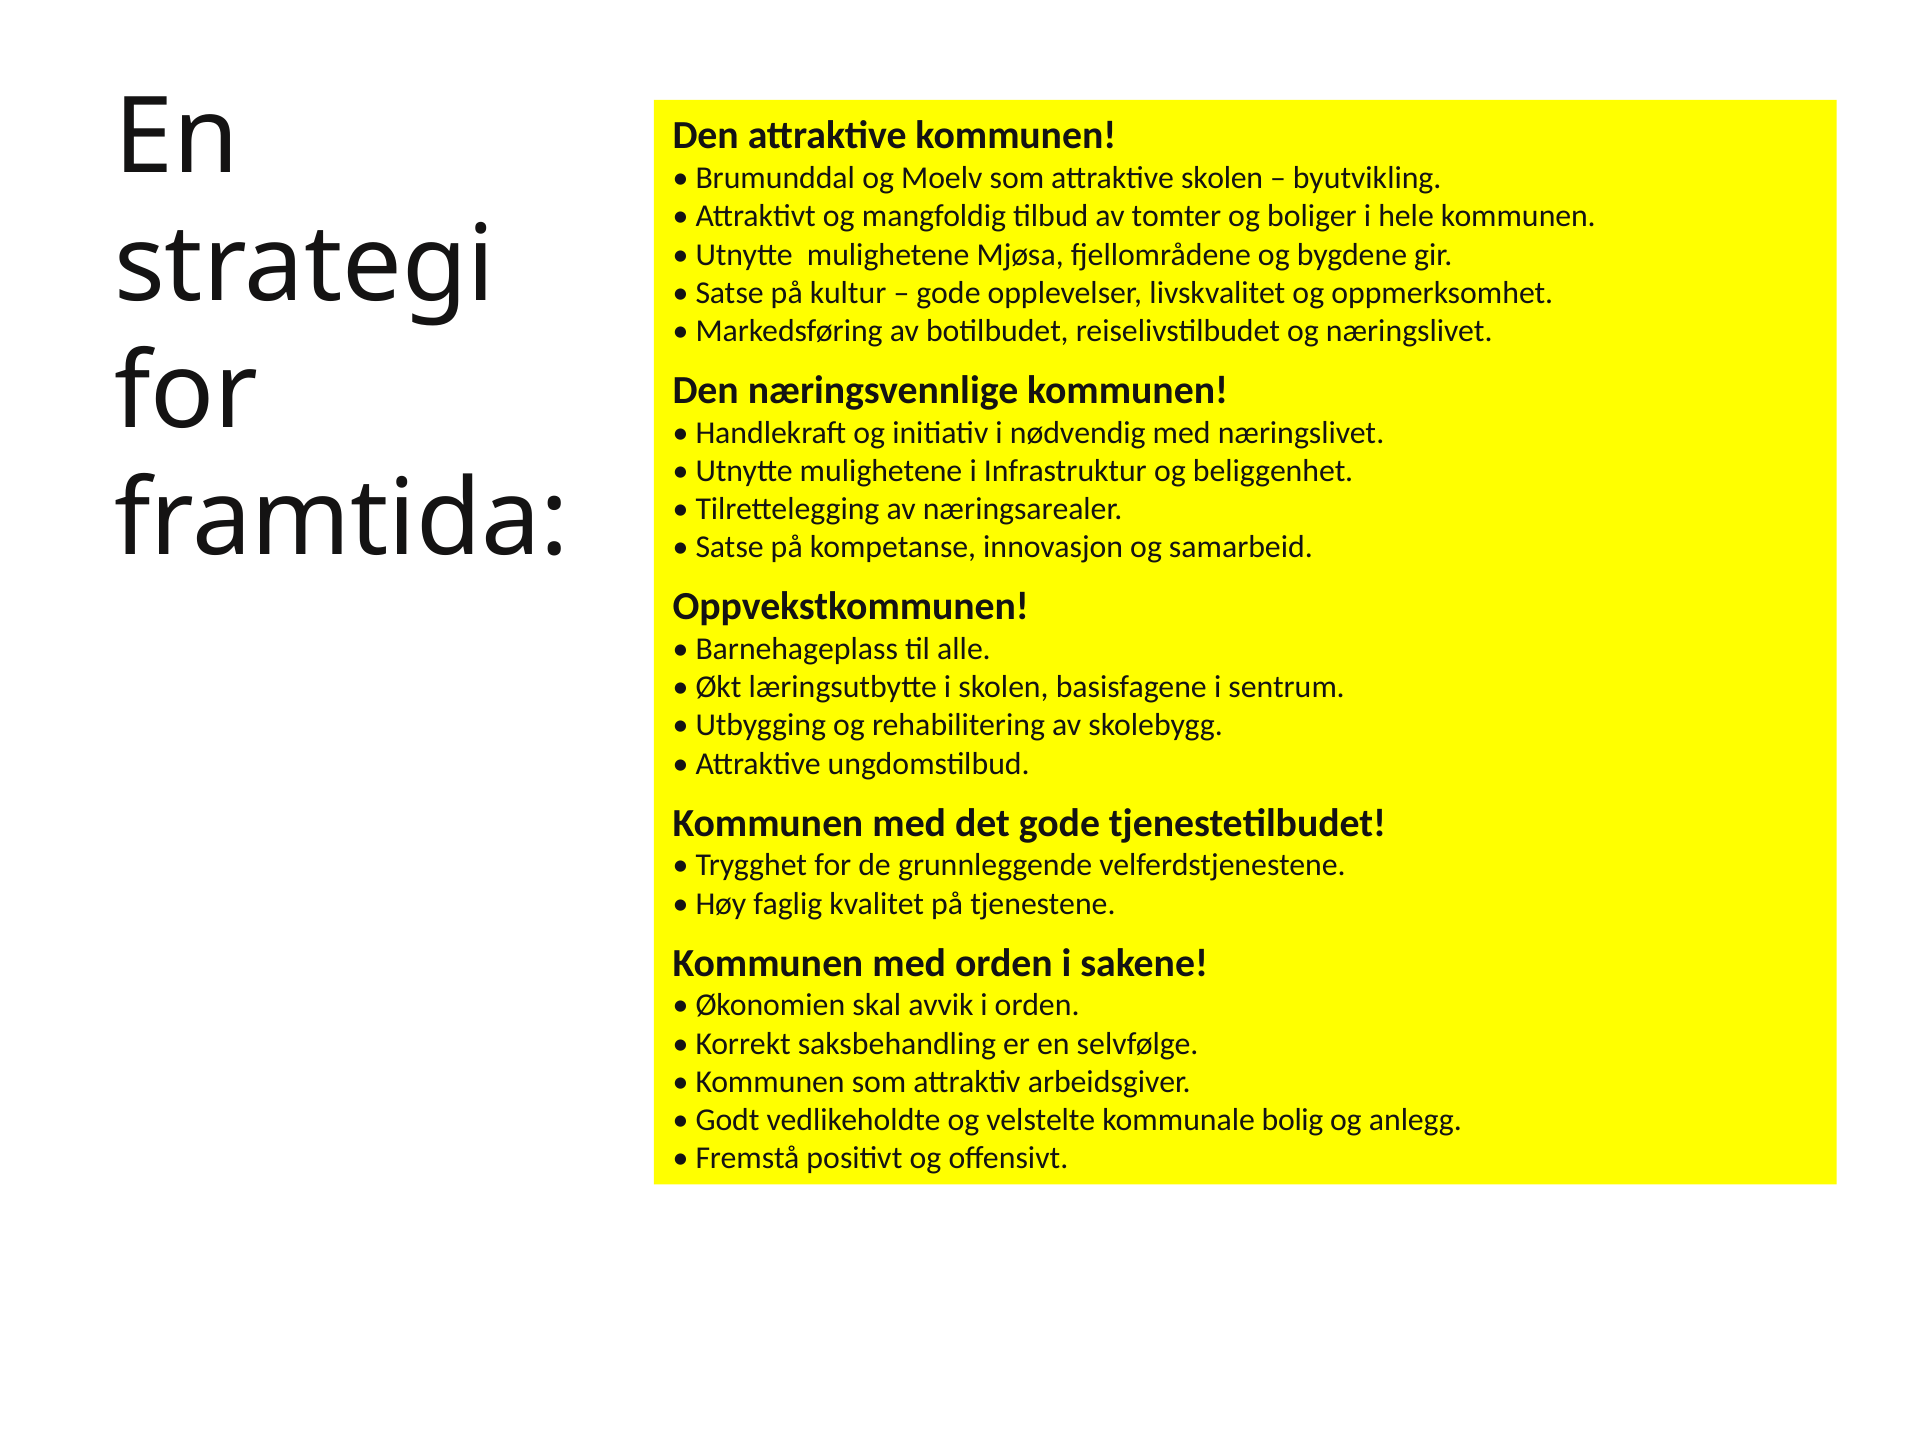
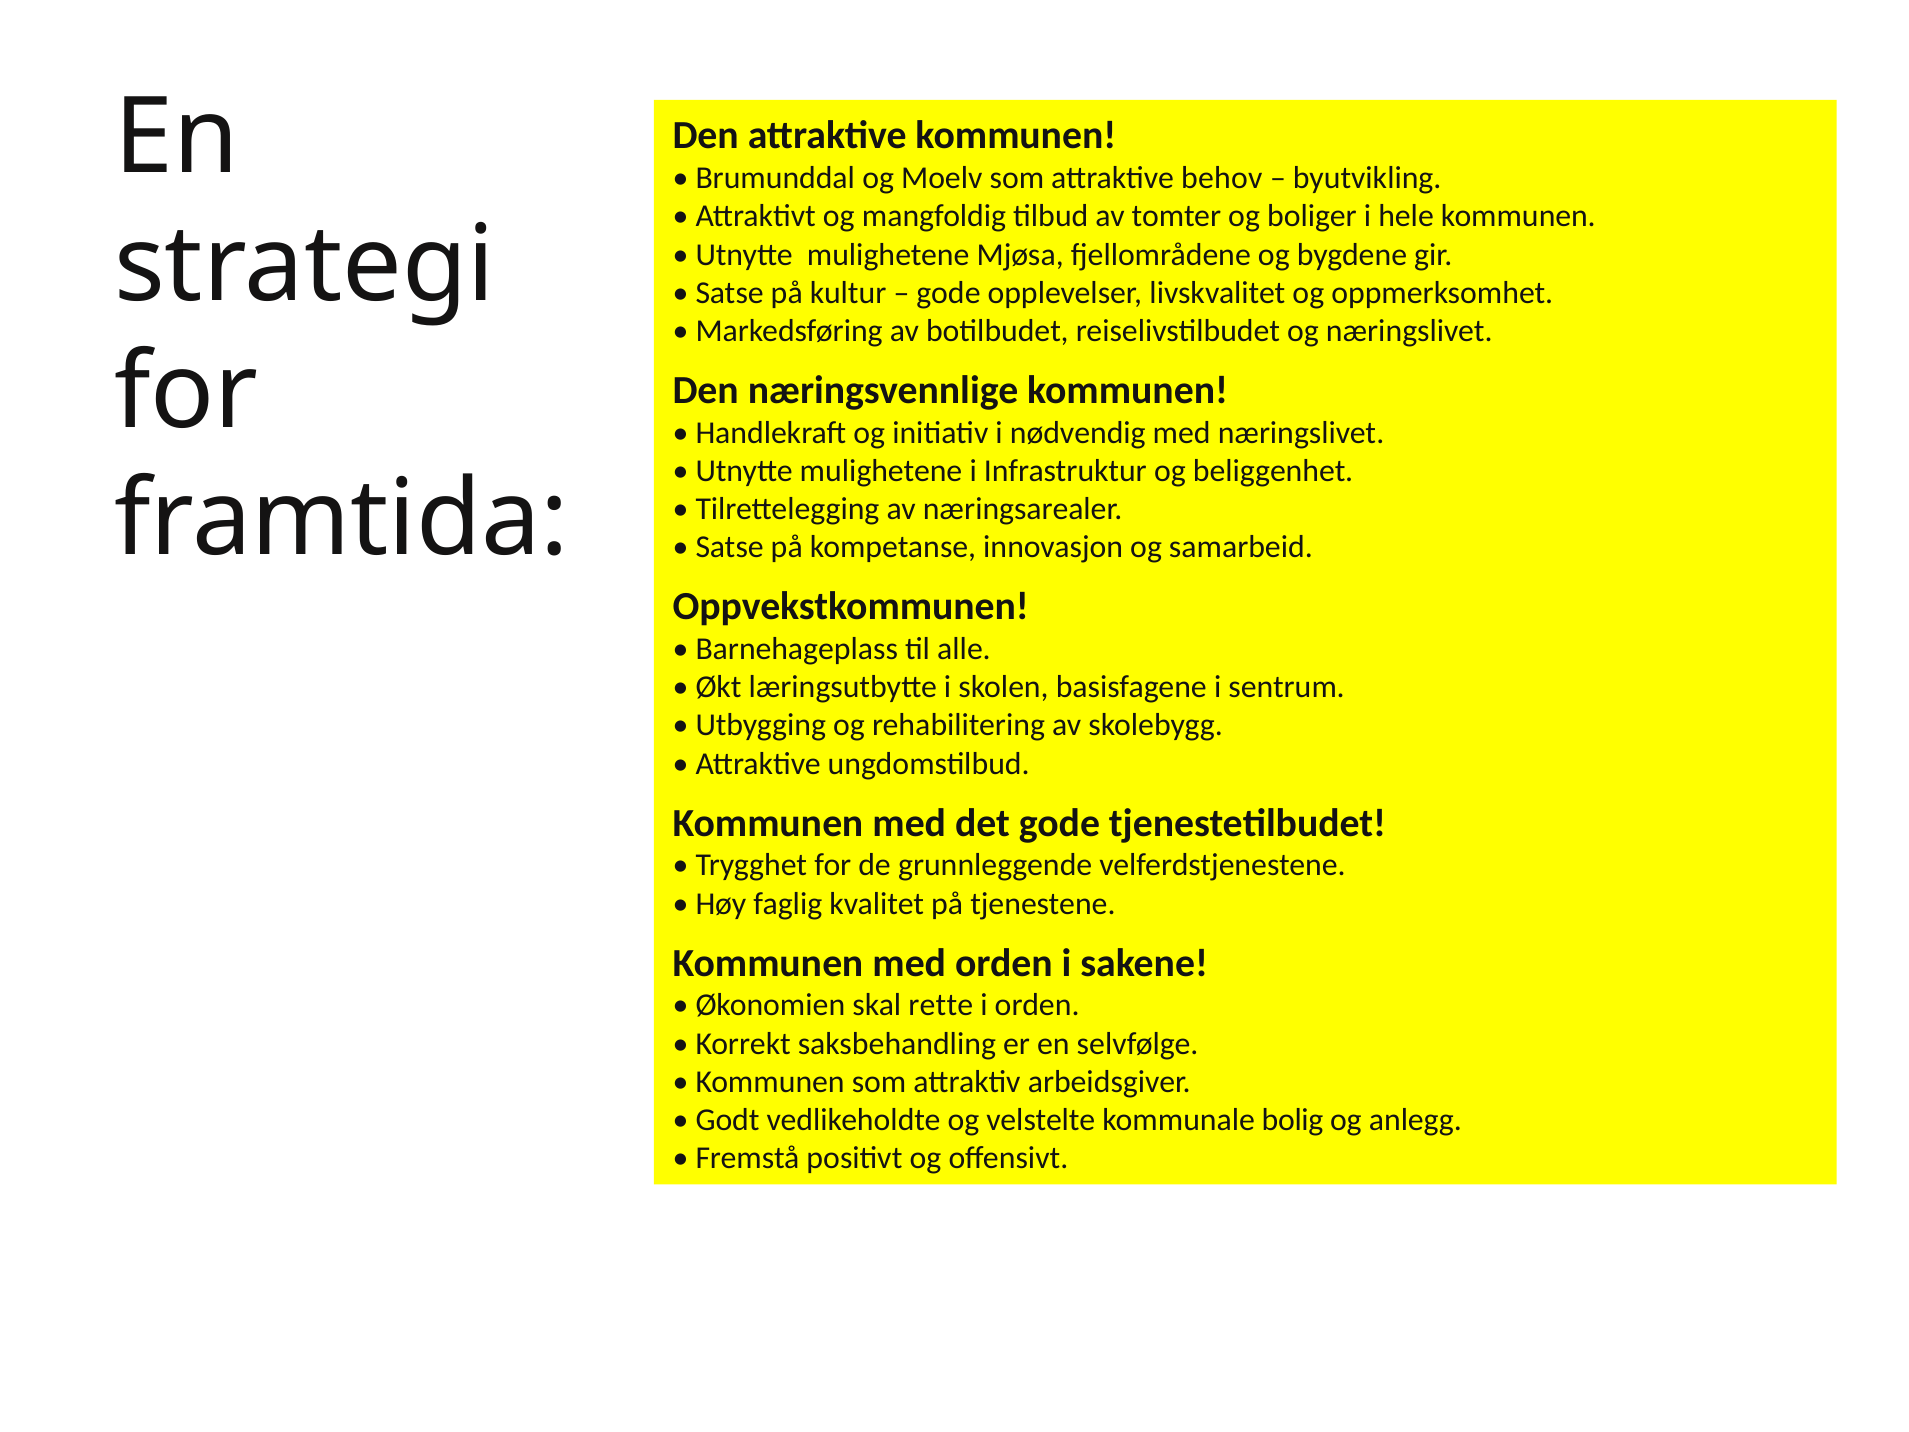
attraktive skolen: skolen -> behov (1222, 178)
avvik: avvik -> rette (941, 1005)
